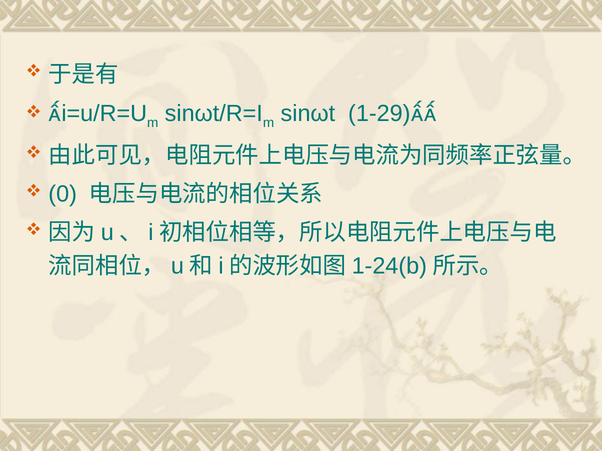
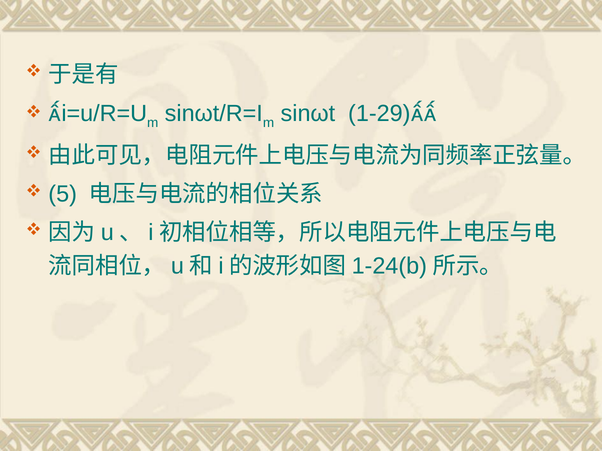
0: 0 -> 5 (63, 194)
